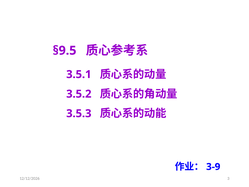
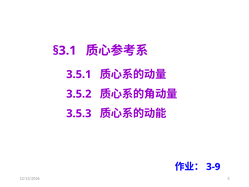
§9.5: §9.5 -> §3.1 (64, 50)
